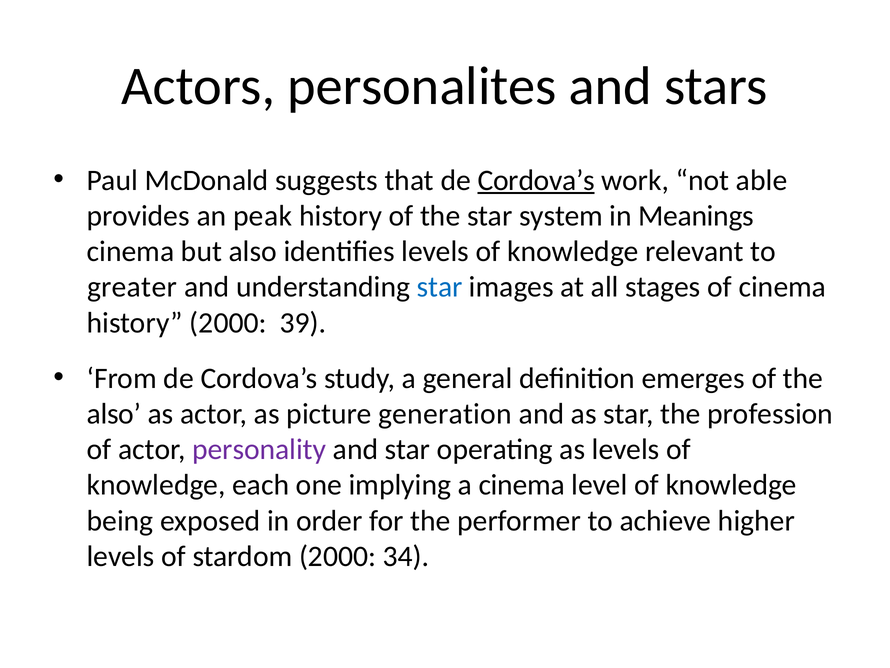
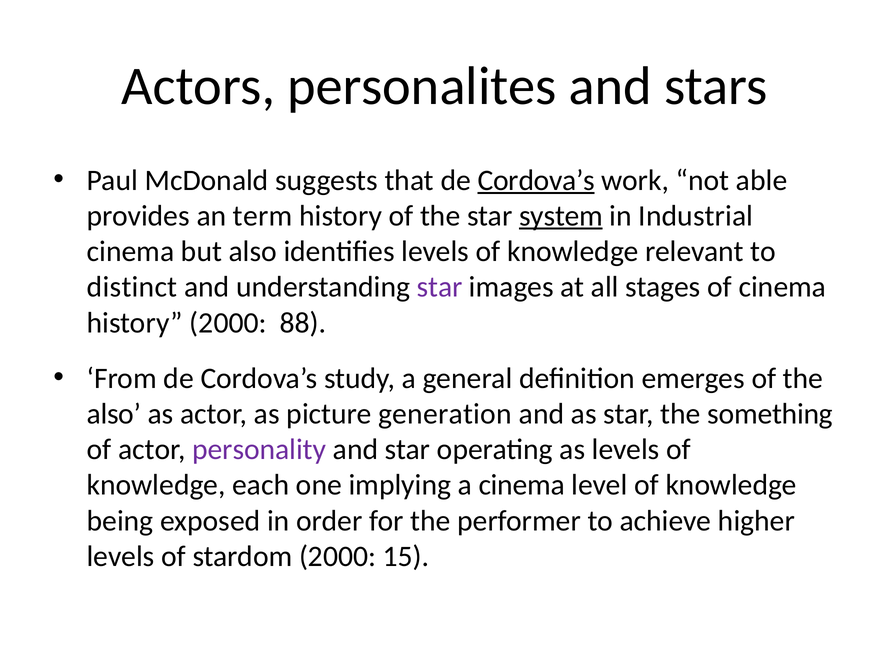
peak: peak -> term (263, 216)
system underline: none -> present (561, 216)
Meanings: Meanings -> Industrial (696, 216)
greater: greater -> distinct (132, 287)
star colour: blue -> purple (440, 287)
39: 39 -> 88 (303, 322)
profession: profession -> something (770, 414)
34: 34 -> 15 (406, 556)
